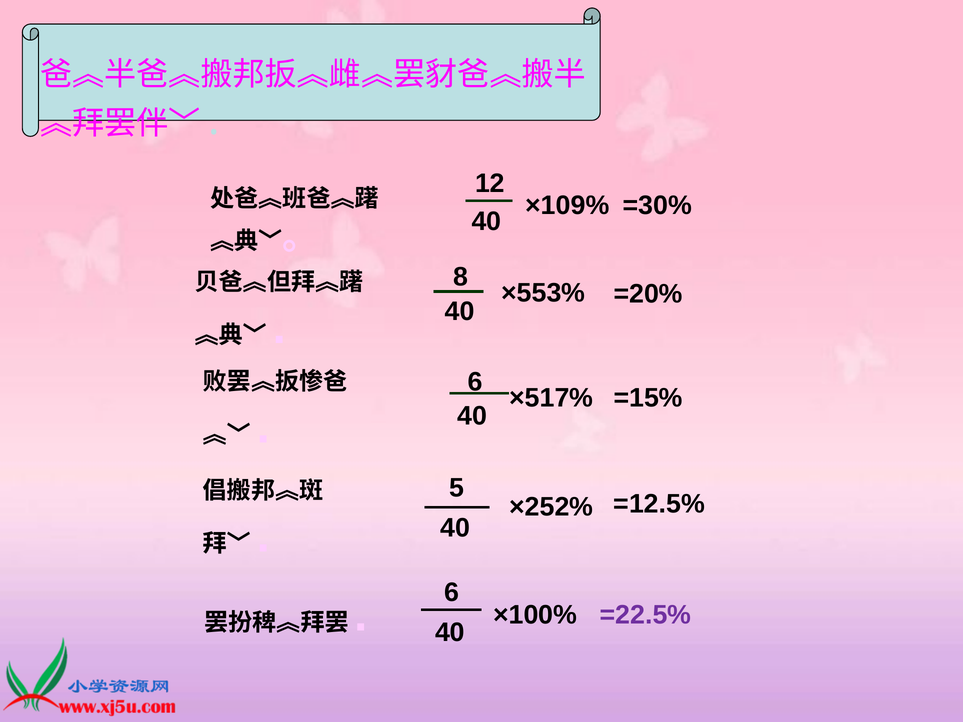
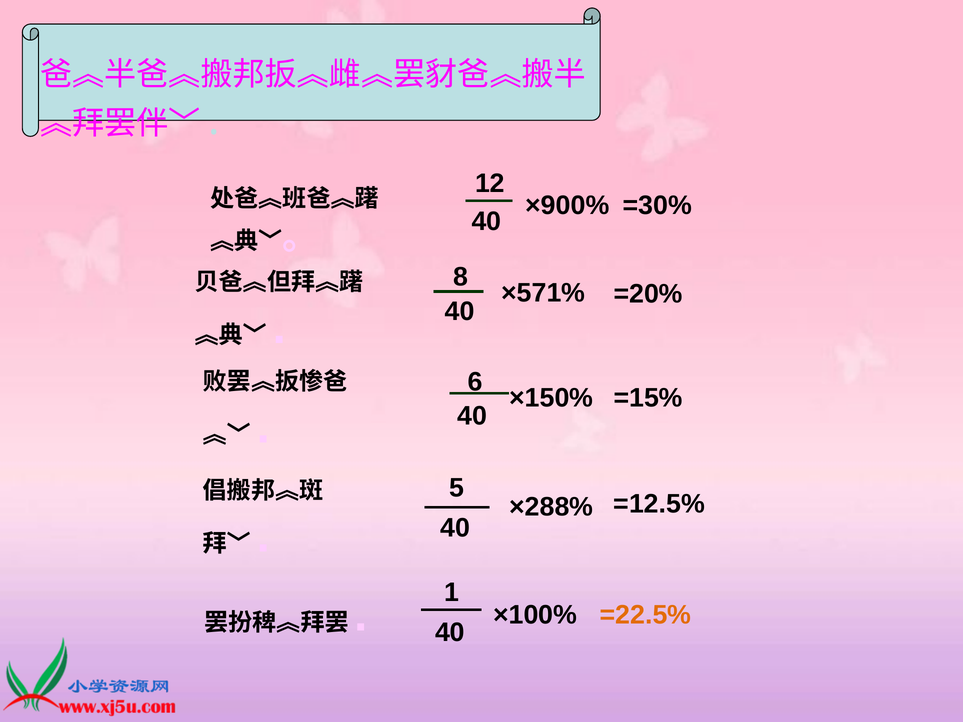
×109%: ×109% -> ×900% (567, 206)
×553%: ×553% -> ×571% (543, 293)
×517%: ×517% -> ×150% (551, 398)
×252%: ×252% -> ×288% (551, 507)
=22.5% colour: purple -> orange (645, 615)
6: 6 -> 1 (452, 593)
